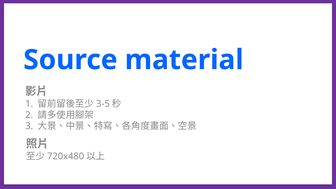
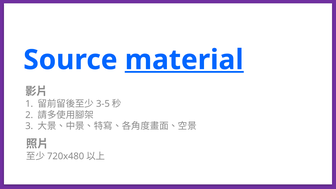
material underline: none -> present (184, 60)
